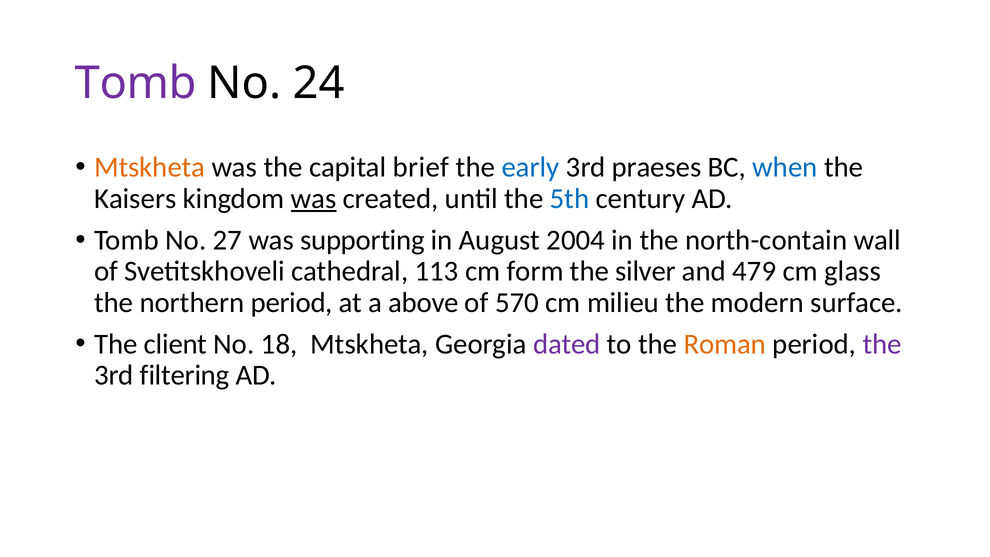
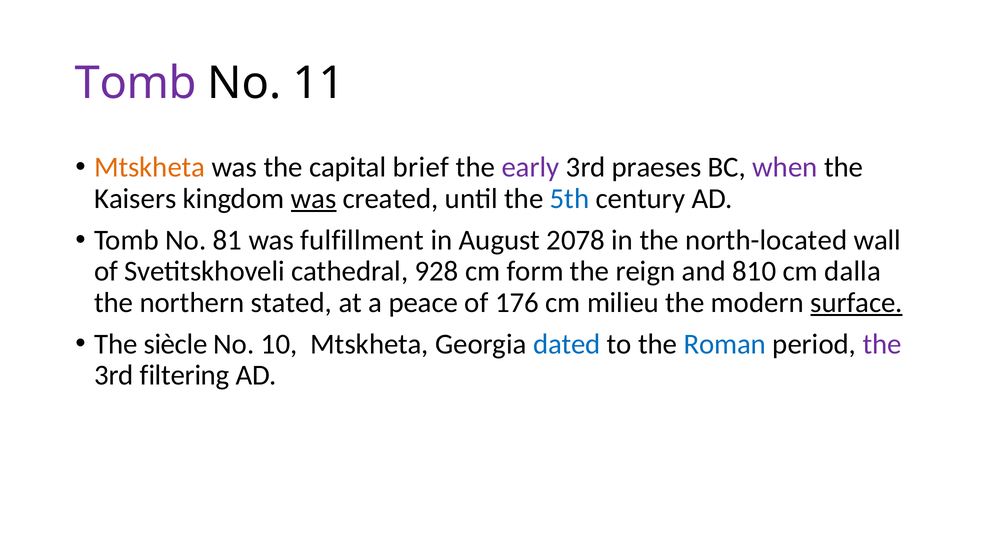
24: 24 -> 11 (319, 83)
early colour: blue -> purple (530, 167)
when colour: blue -> purple (785, 167)
27: 27 -> 81 (227, 240)
supporting: supporting -> fulfillment (362, 240)
2004: 2004 -> 2078 (576, 240)
north-contain: north-contain -> north-located (766, 240)
113: 113 -> 928 (437, 271)
silver: silver -> reign (645, 271)
479: 479 -> 810 (754, 271)
glass: glass -> dalla (853, 271)
northern period: period -> stated (291, 302)
above: above -> peace (423, 302)
570: 570 -> 176 (517, 302)
surface underline: none -> present (857, 302)
client: client -> siècle (176, 344)
18: 18 -> 10 (279, 344)
dated colour: purple -> blue (567, 344)
Roman colour: orange -> blue (725, 344)
